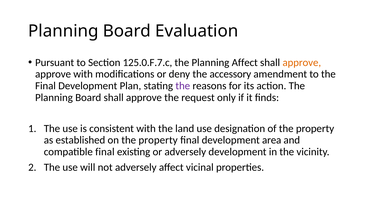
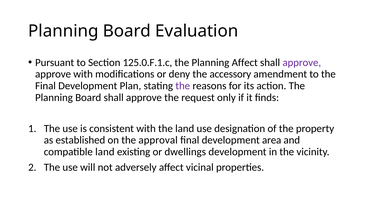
125.0.F.7.c: 125.0.F.7.c -> 125.0.F.1.c (148, 63)
approve colour: orange -> purple (302, 63)
on the property: property -> approval (158, 140)
compatible final: final -> land (105, 152)
or adversely: adversely -> dwellings (185, 152)
